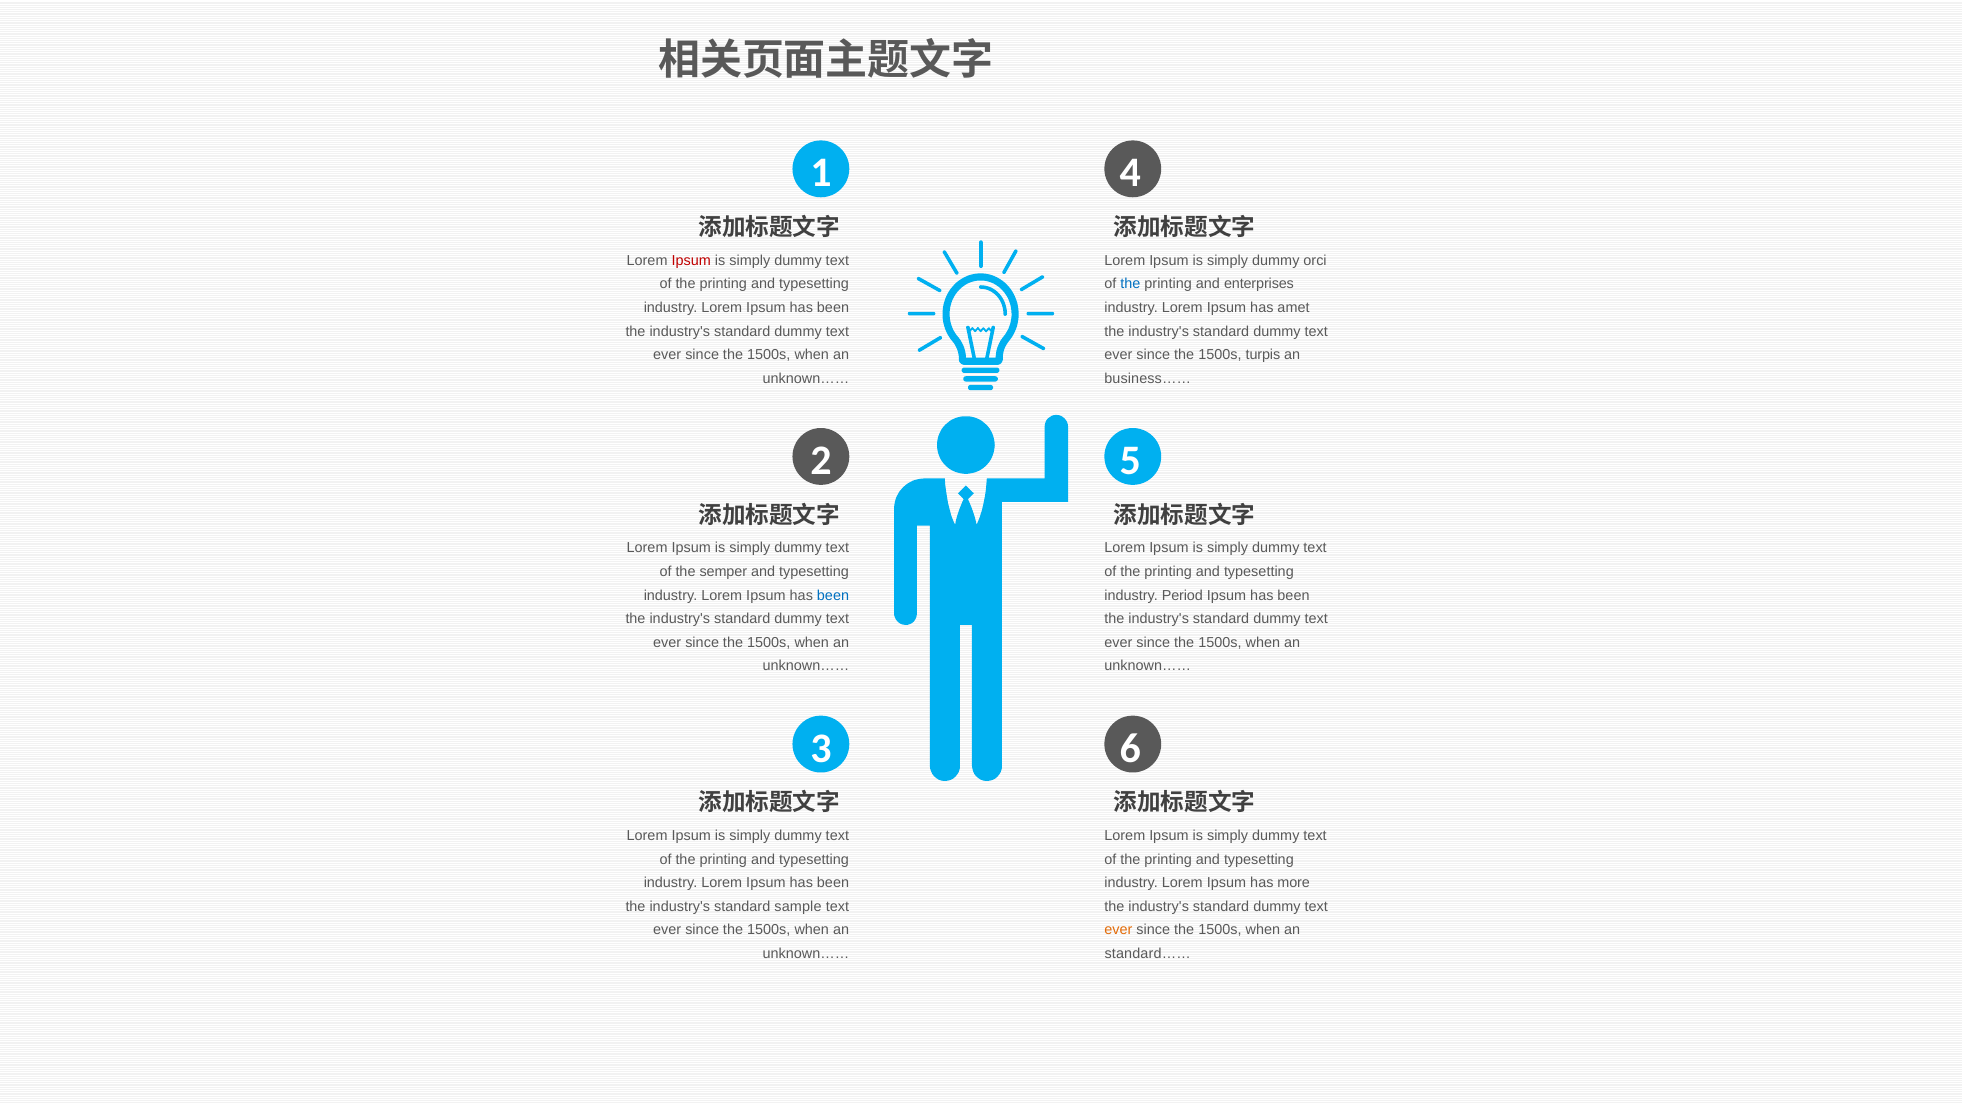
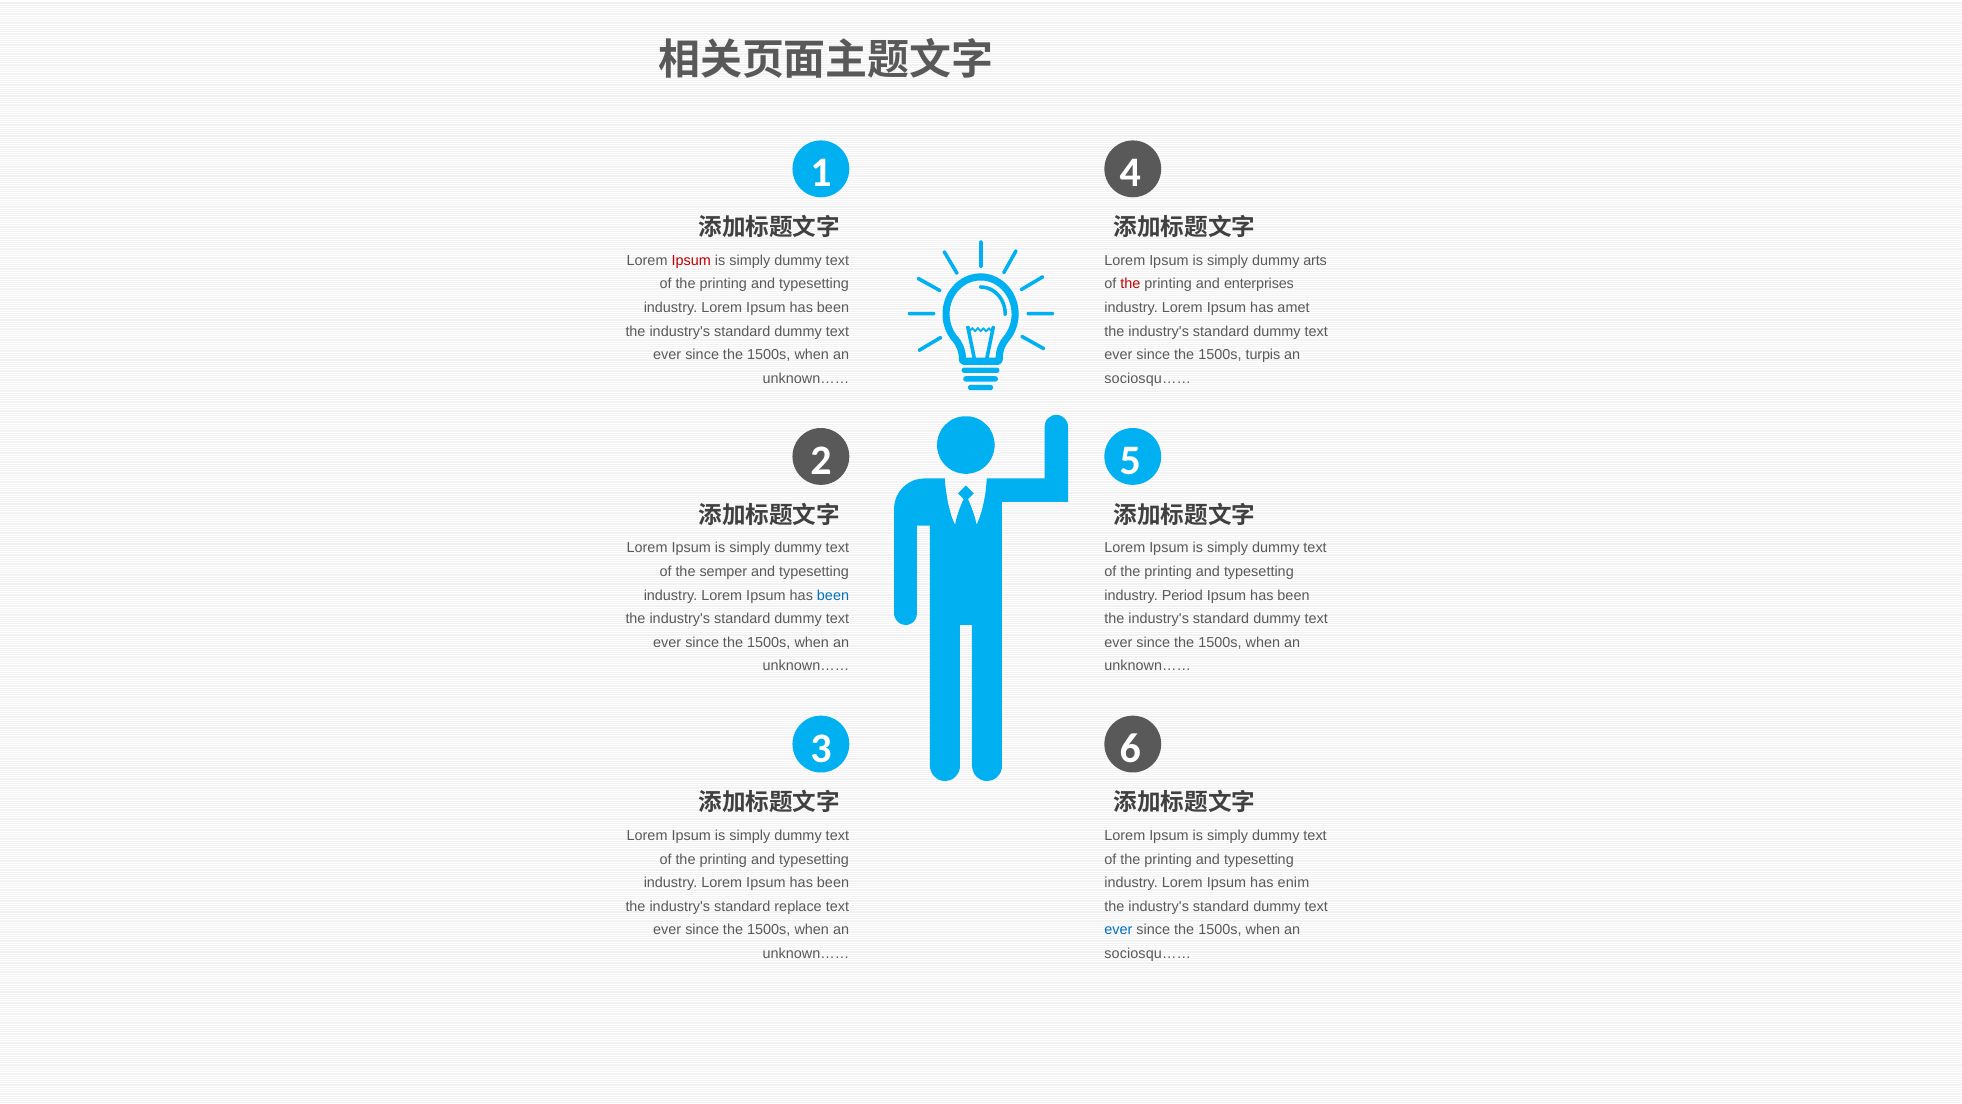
orci: orci -> arts (1315, 260)
the colour: blue -> red (1130, 284)
business……: business…… -> sociosqu…… (1148, 378)
more: more -> enim (1294, 883)
sample: sample -> replace (798, 906)
ever colour: orange -> blue (1118, 930)
standard……: standard…… -> sociosqu…… (1148, 953)
